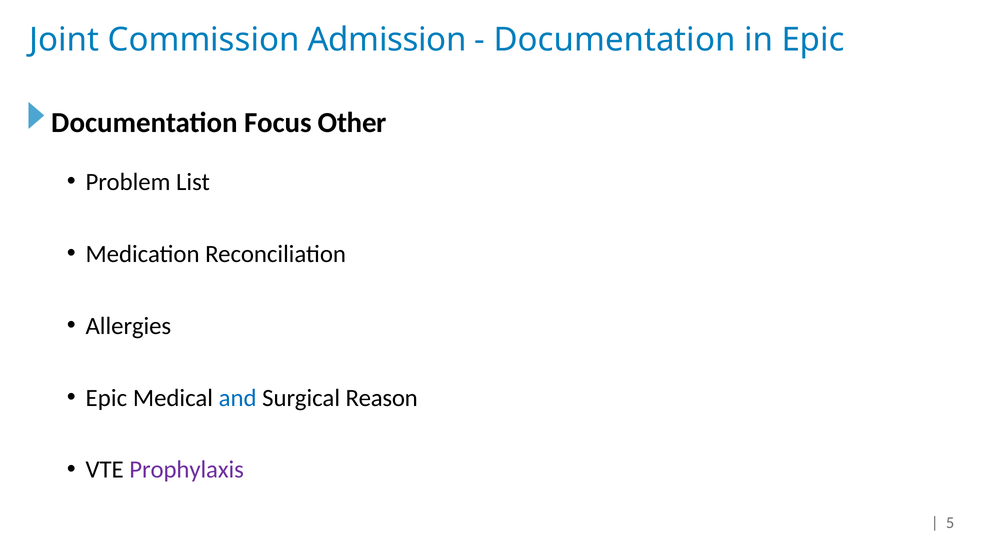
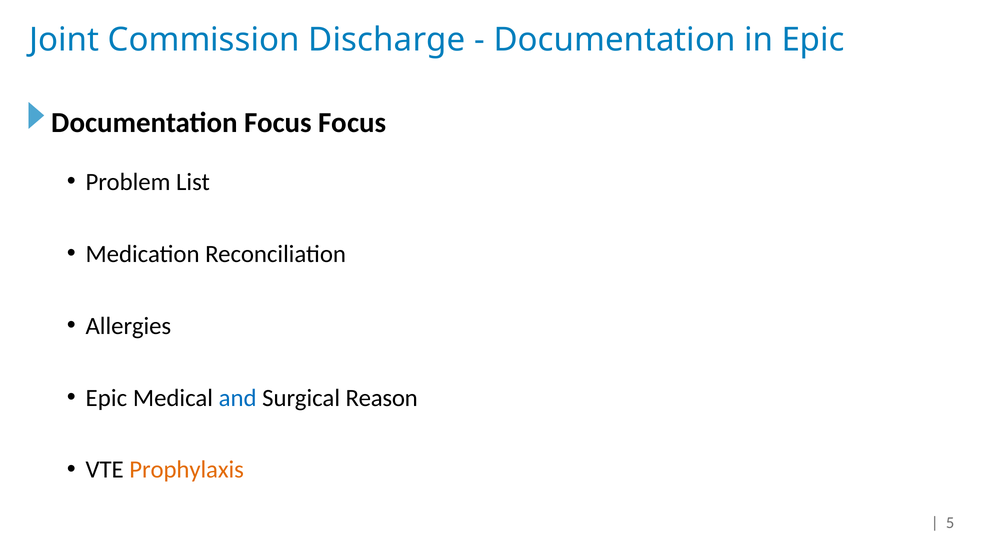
Admission: Admission -> Discharge (387, 40)
Focus Other: Other -> Focus (352, 123)
Prophylaxis colour: purple -> orange (187, 470)
